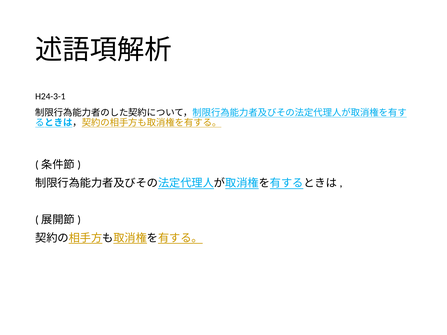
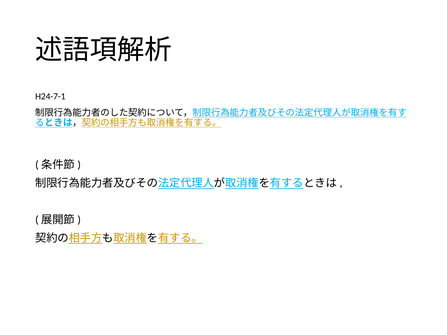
H24-3-1: H24-3-1 -> H24-7-1 (50, 96)
